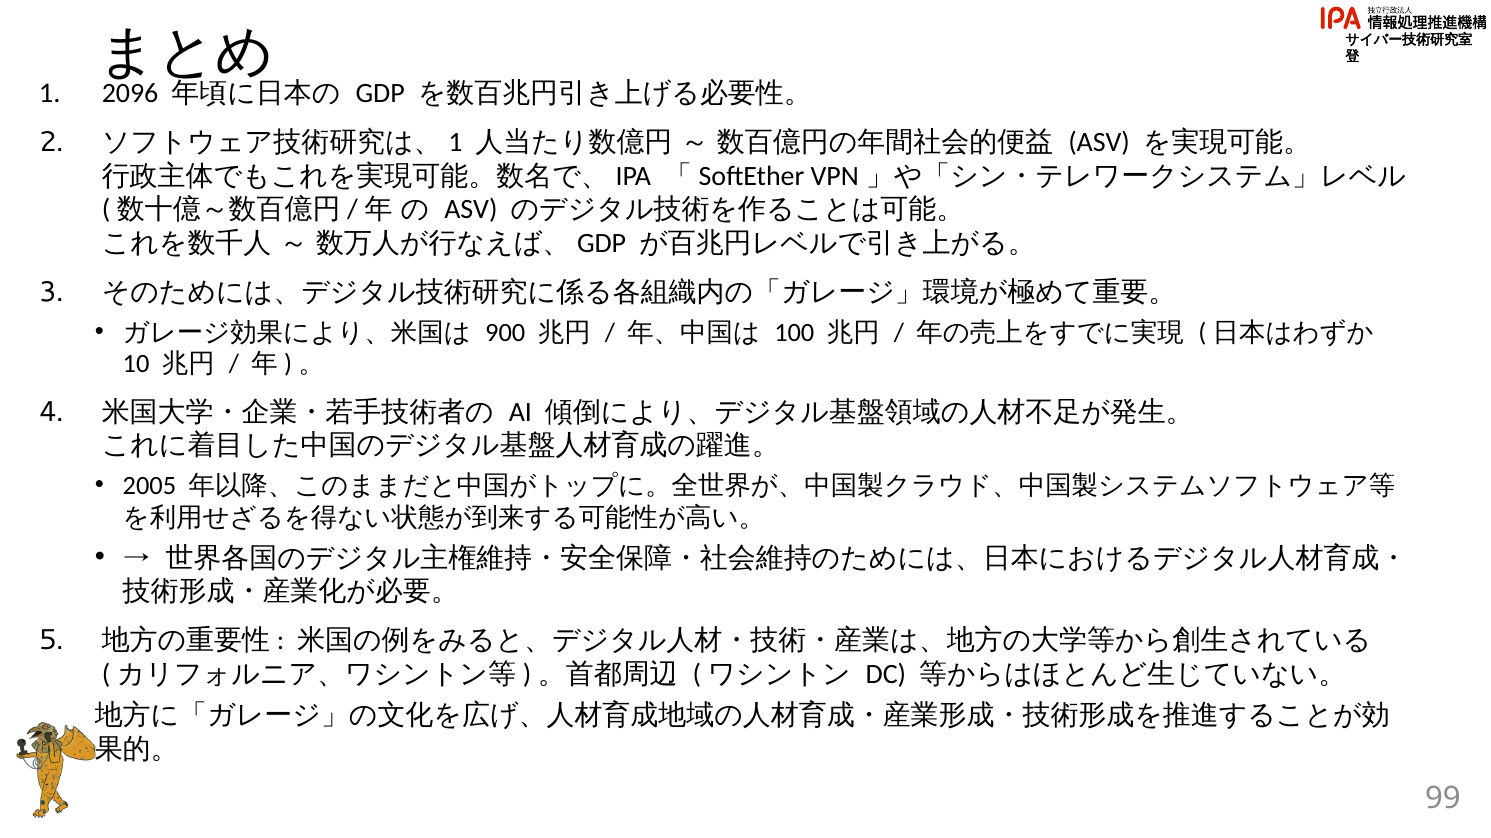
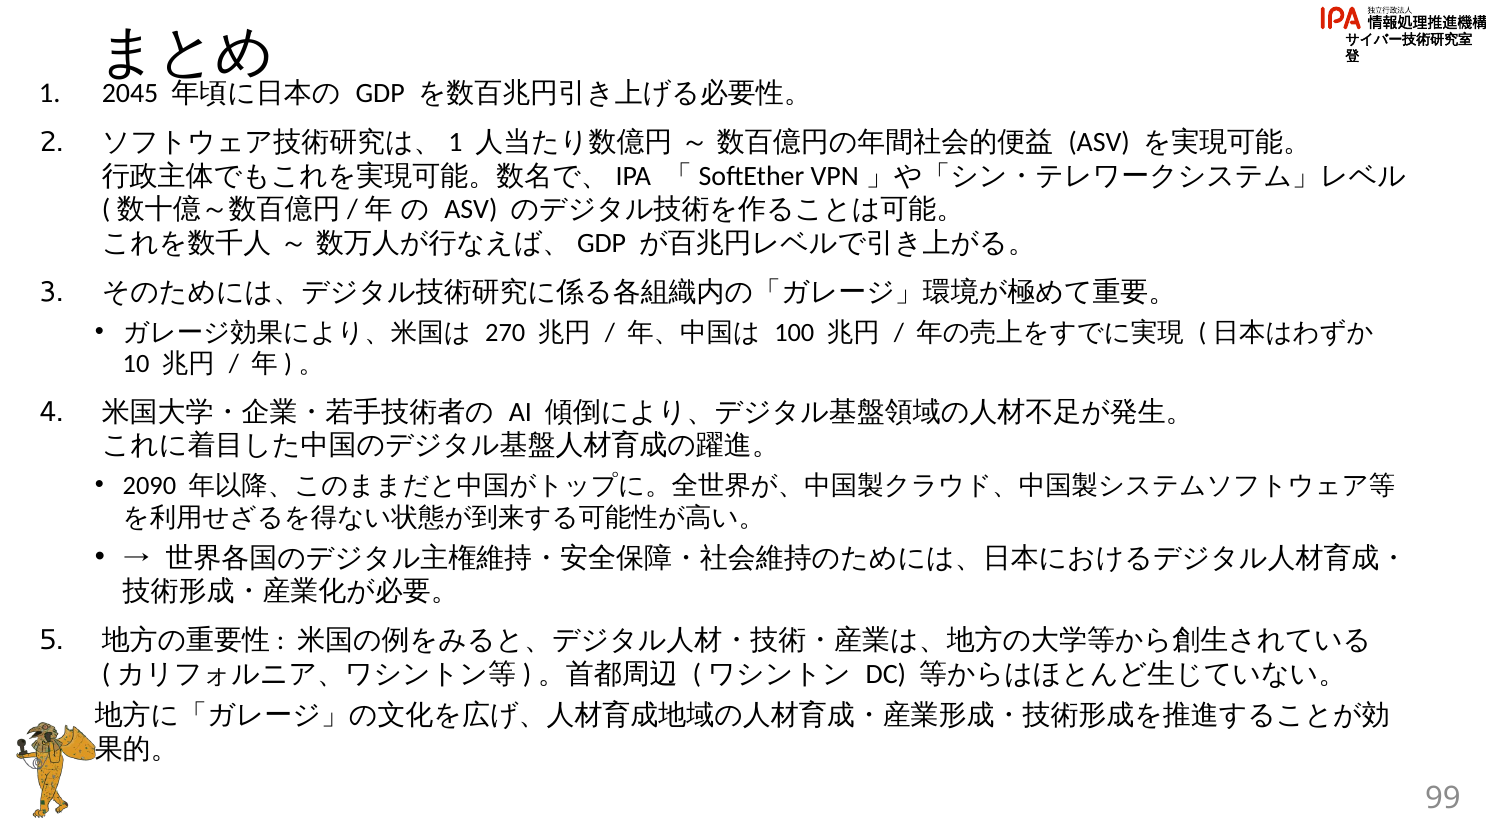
2096: 2096 -> 2045 (130, 93)
900: 900 -> 270 (505, 333)
2005: 2005 -> 2090 (149, 486)
